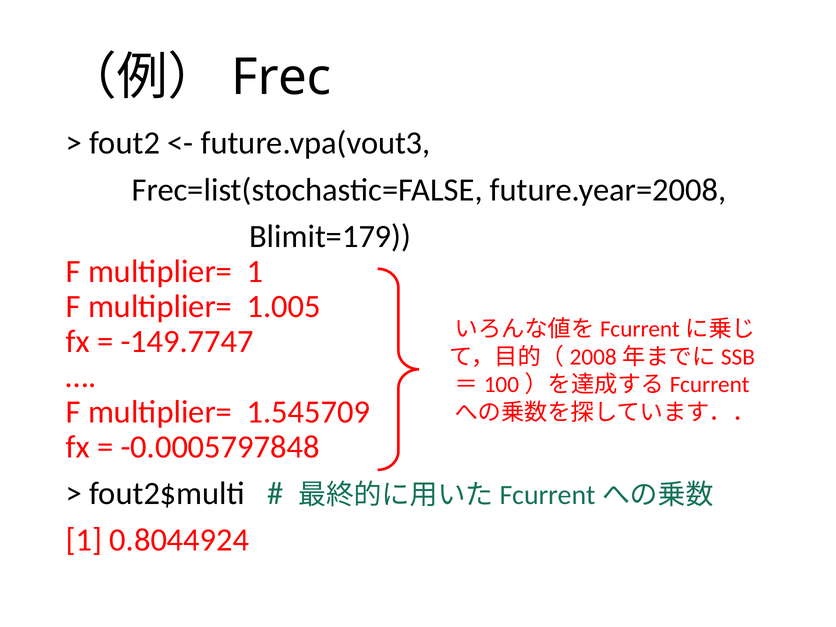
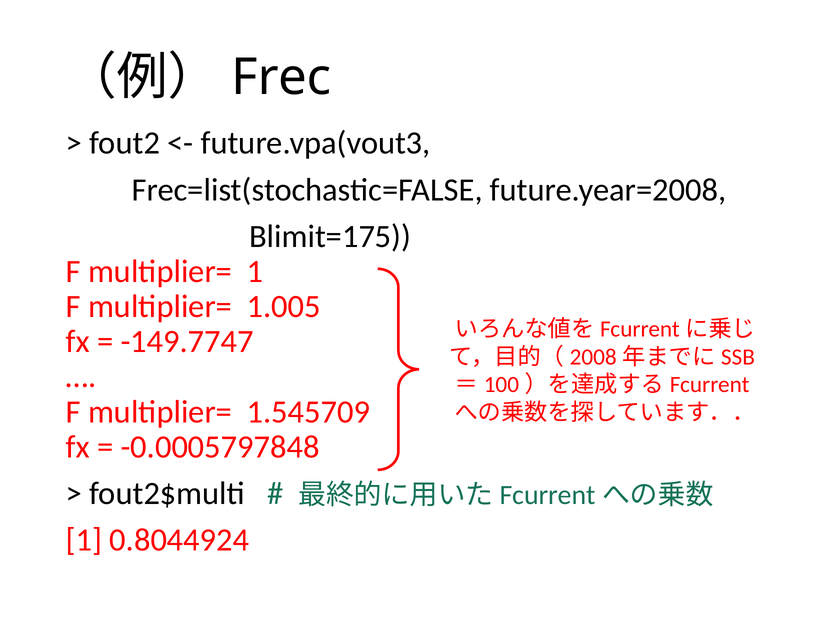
Blimit=179: Blimit=179 -> Blimit=175 (330, 237)
